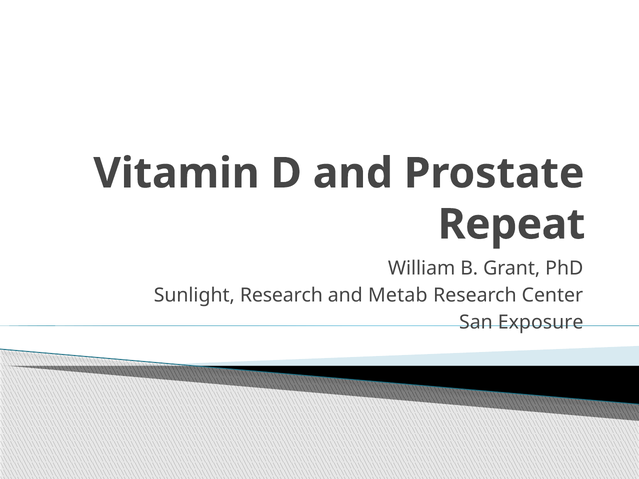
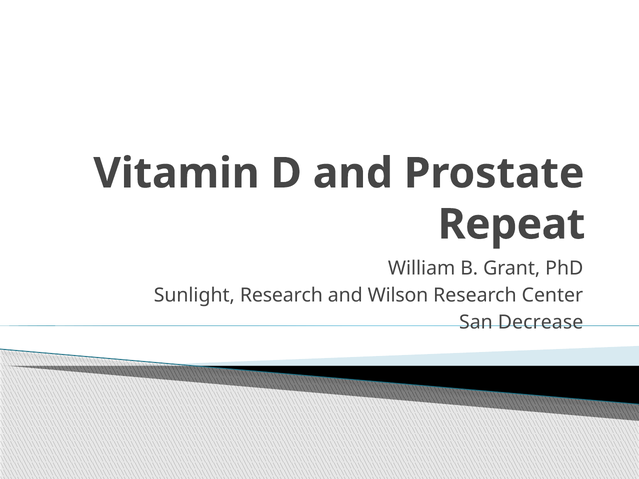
Metab: Metab -> Wilson (398, 296)
Exposure: Exposure -> Decrease (541, 323)
